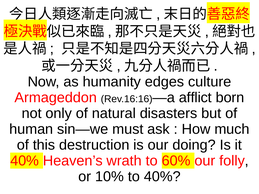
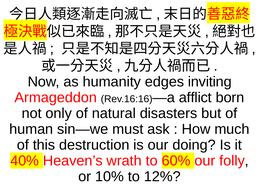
culture: culture -> inviting (210, 82)
to 40%: 40% -> 12% (162, 177)
